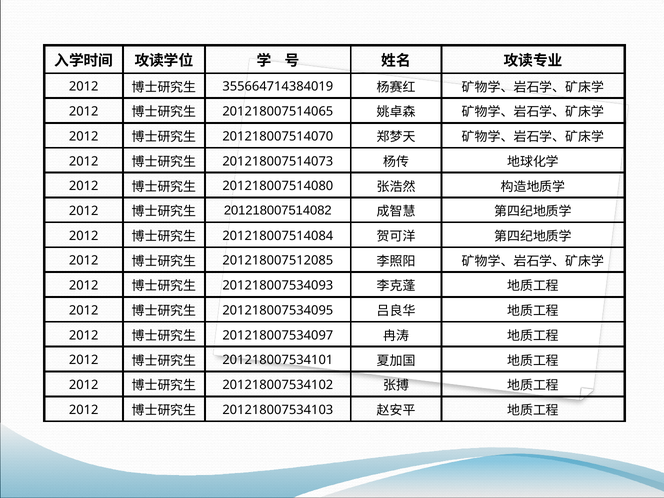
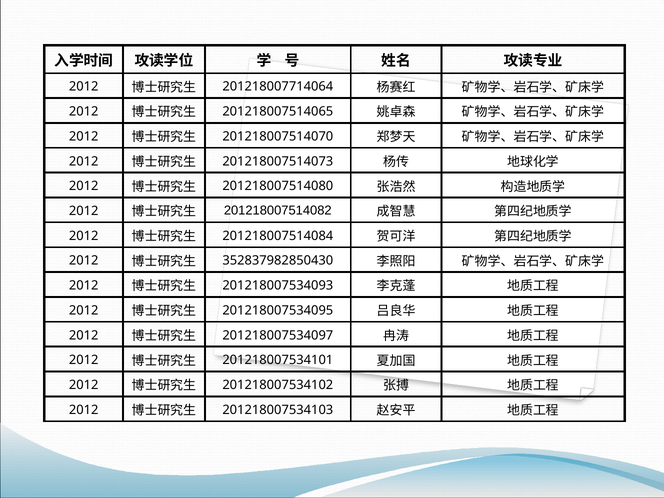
355664714384019: 355664714384019 -> 201218007714064 (278, 87)
201218007512085: 201218007512085 -> 352837982850430 (278, 261)
